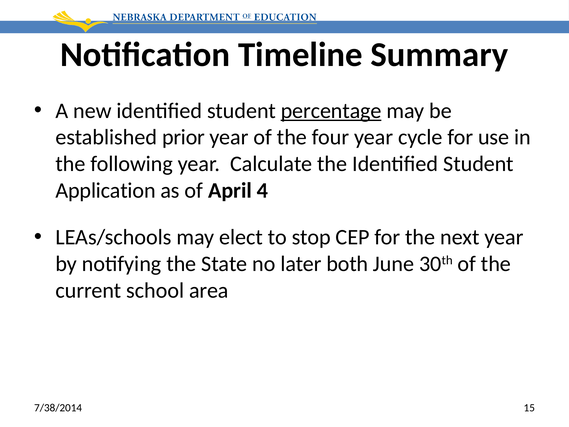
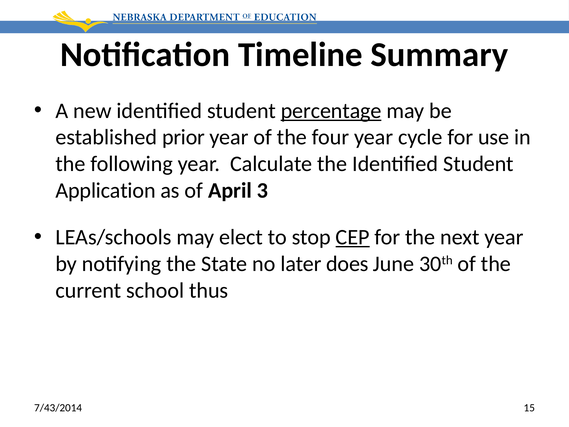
4: 4 -> 3 (263, 190)
CEP underline: none -> present (353, 237)
both: both -> does (347, 264)
area: area -> thus (209, 290)
7/38/2014: 7/38/2014 -> 7/43/2014 (58, 408)
